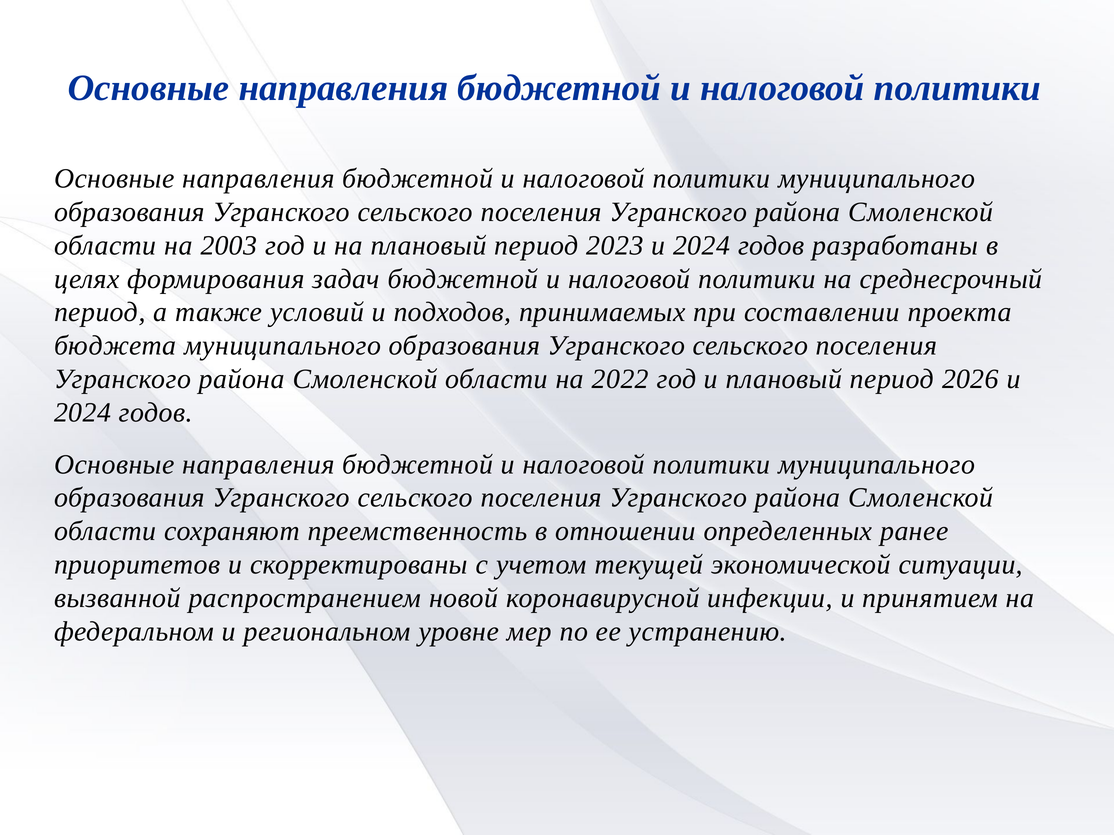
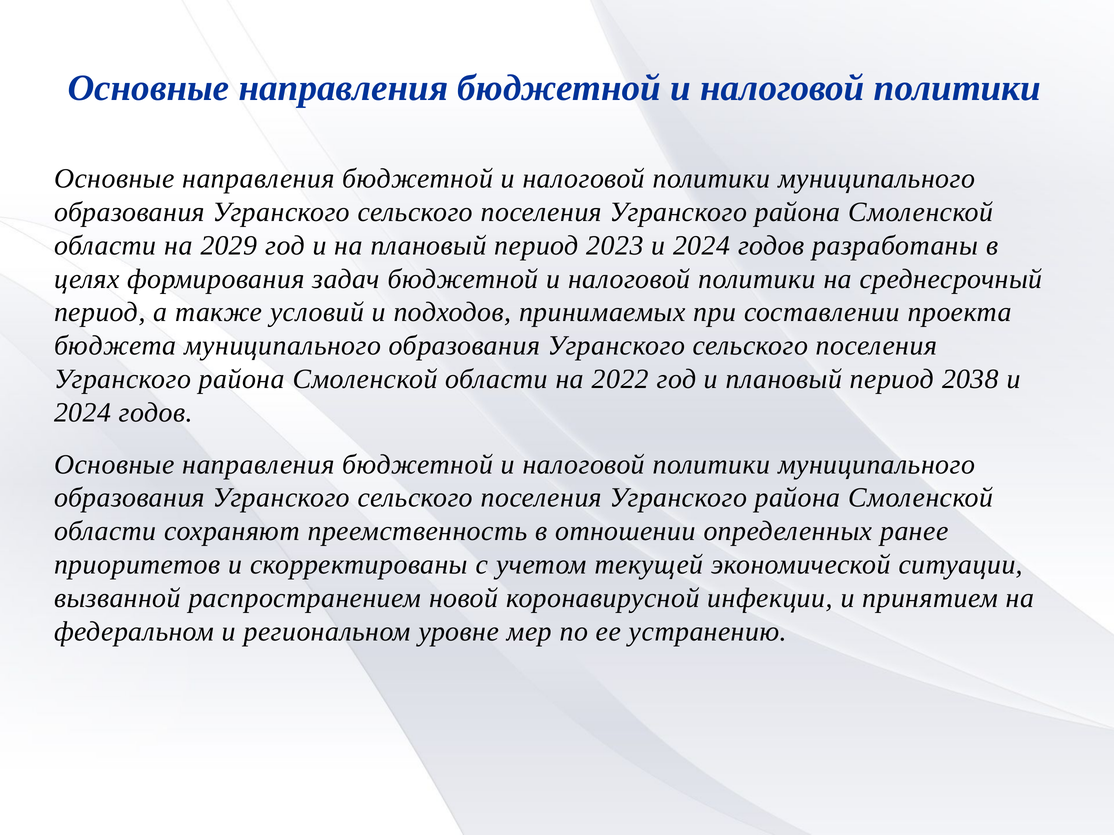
2003: 2003 -> 2029 (229, 246)
2026: 2026 -> 2038 (970, 379)
